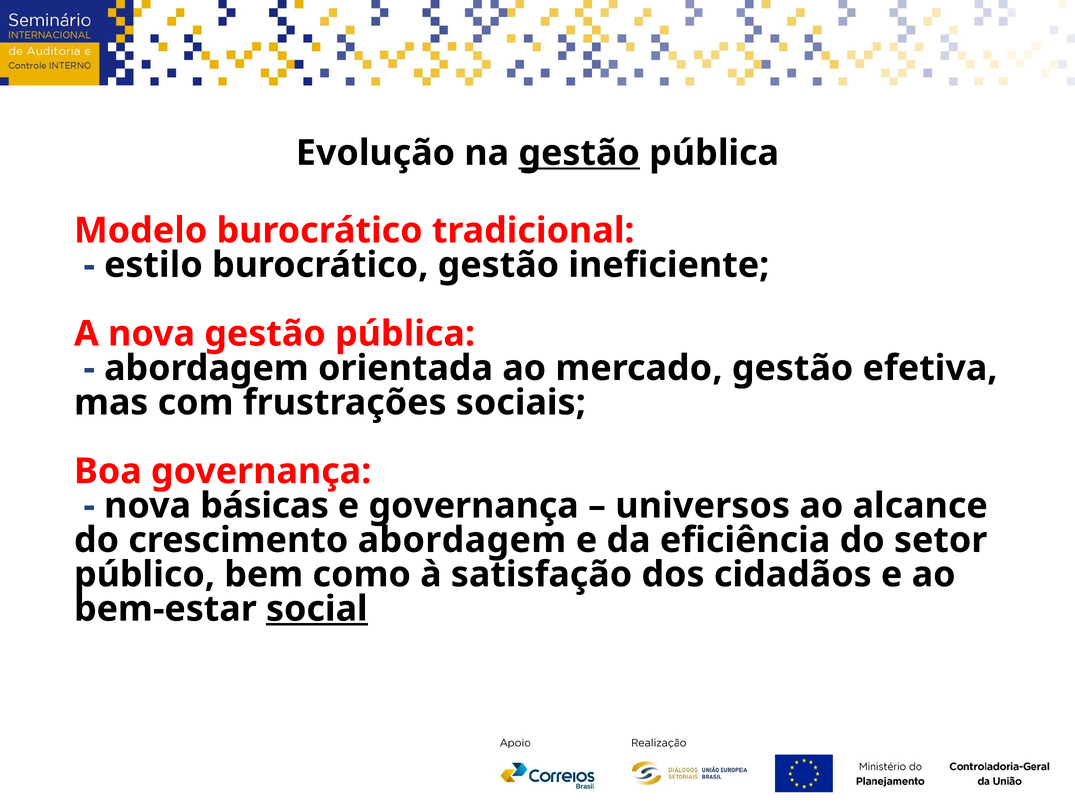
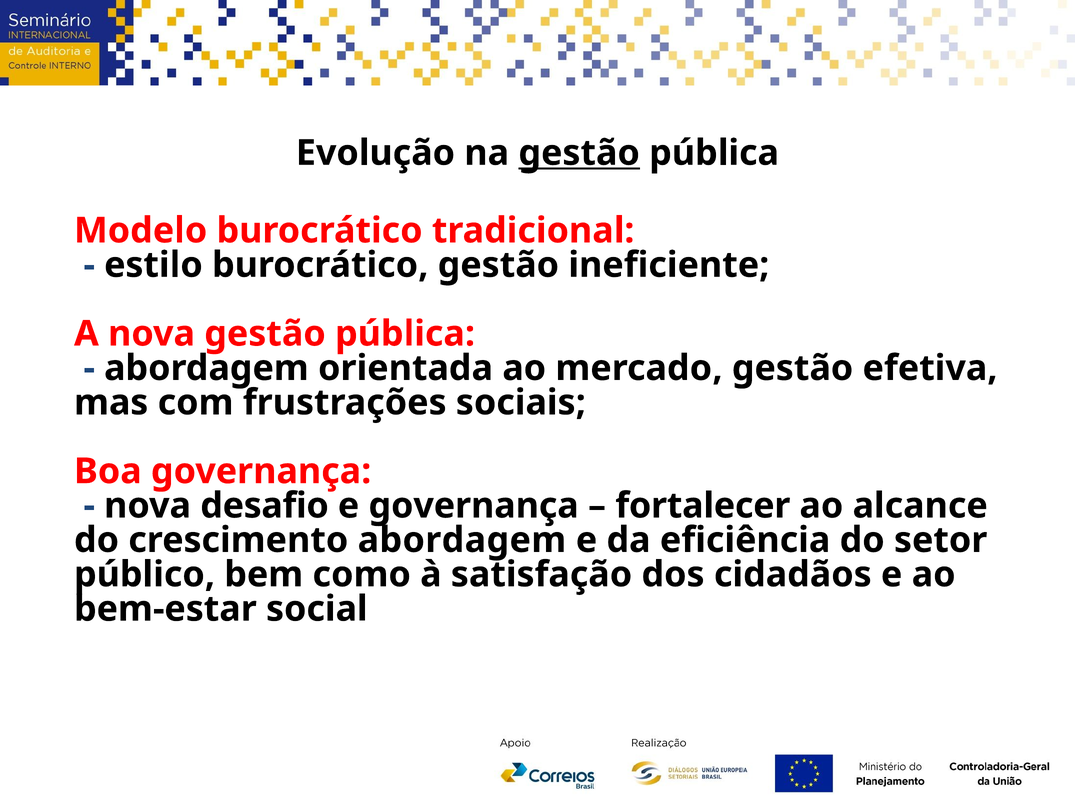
básicas: básicas -> desafio (265, 506)
universos: universos -> fortalecer (703, 506)
social underline: present -> none (317, 609)
